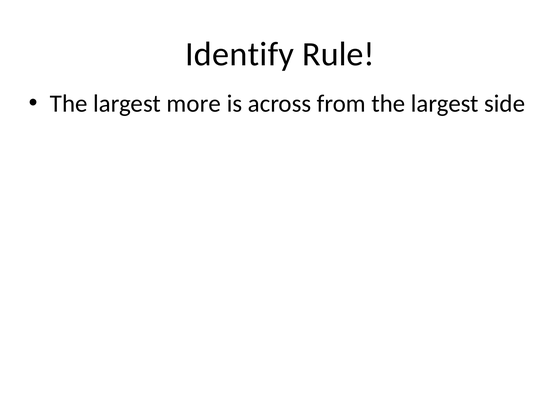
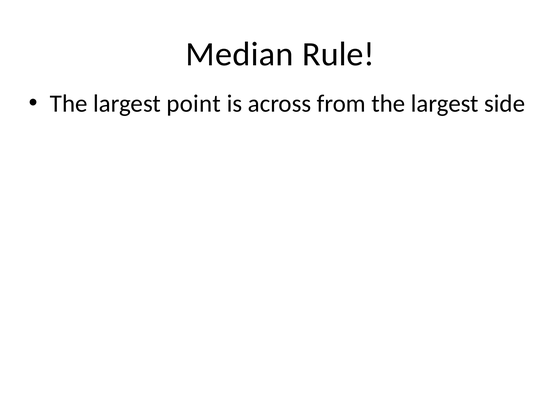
Identify: Identify -> Median (240, 54)
more: more -> point (194, 103)
